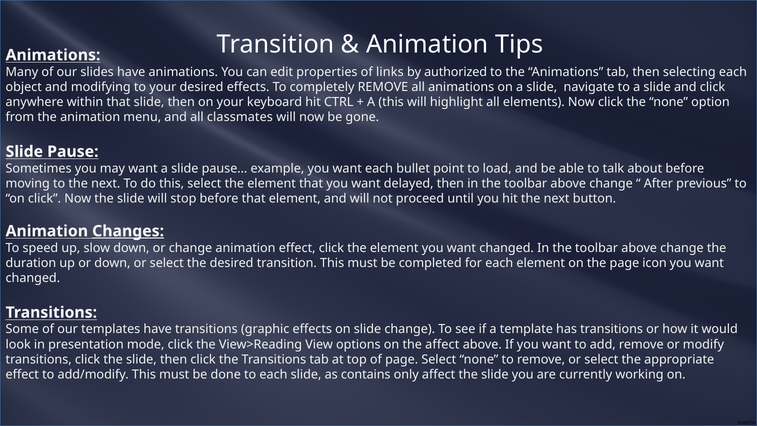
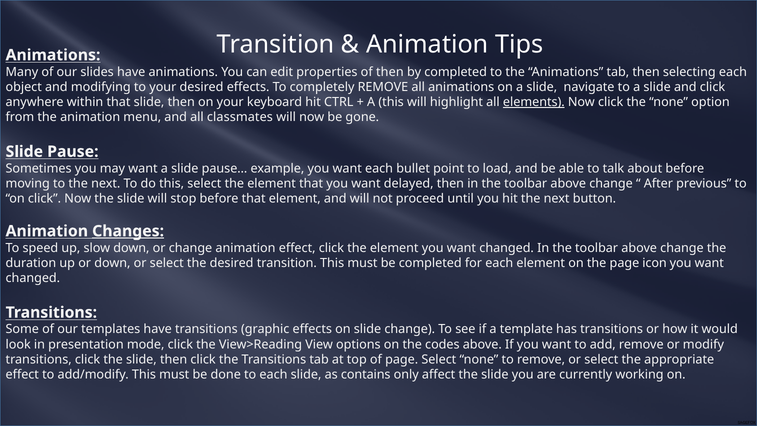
of links: links -> then (390, 72)
by authorized: authorized -> completed (456, 72)
elements underline: none -> present (534, 102)
the affect: affect -> codes (442, 344)
